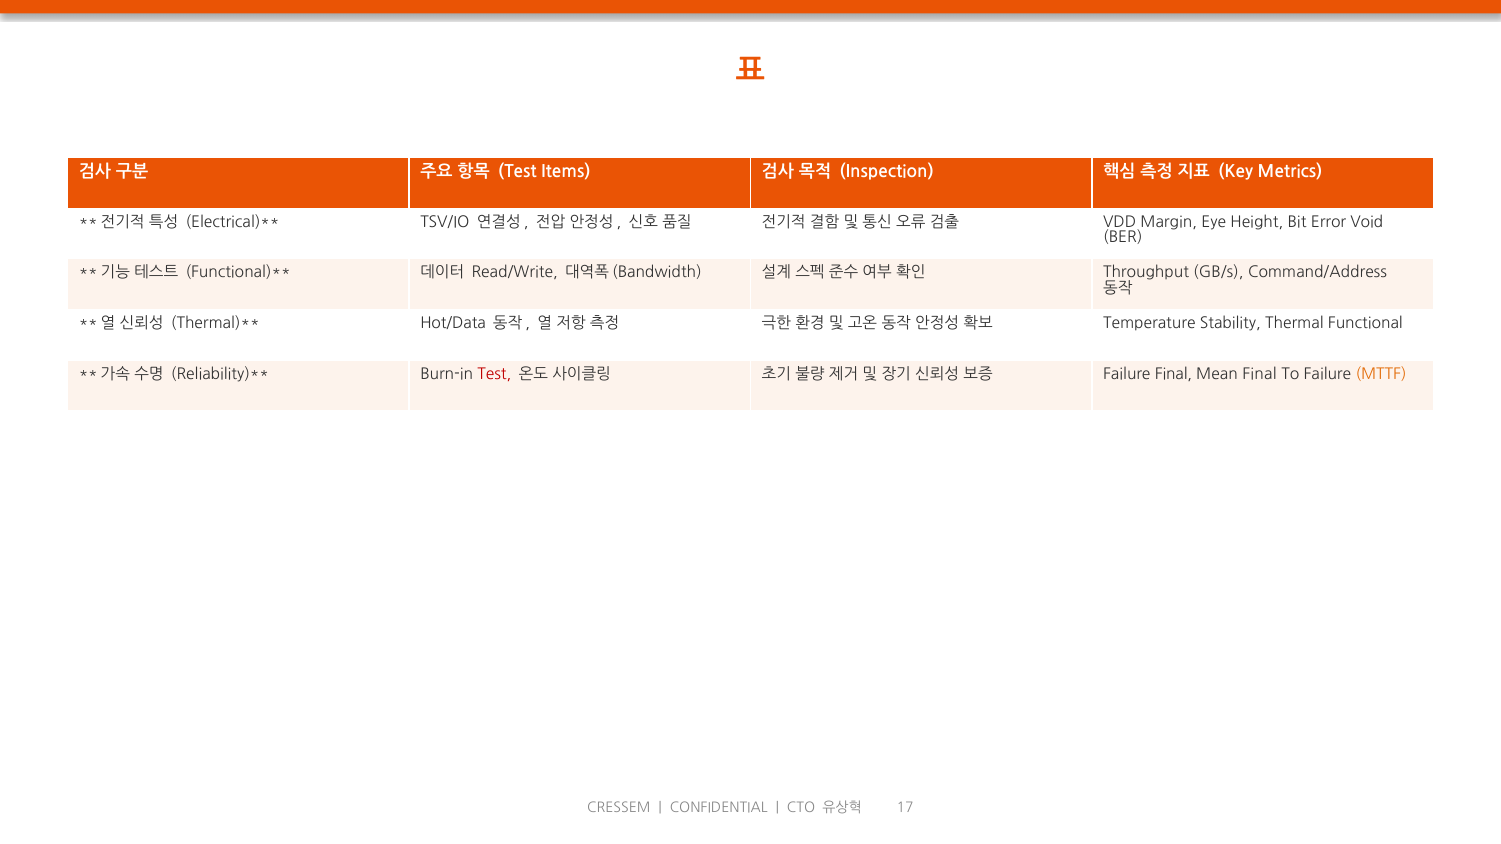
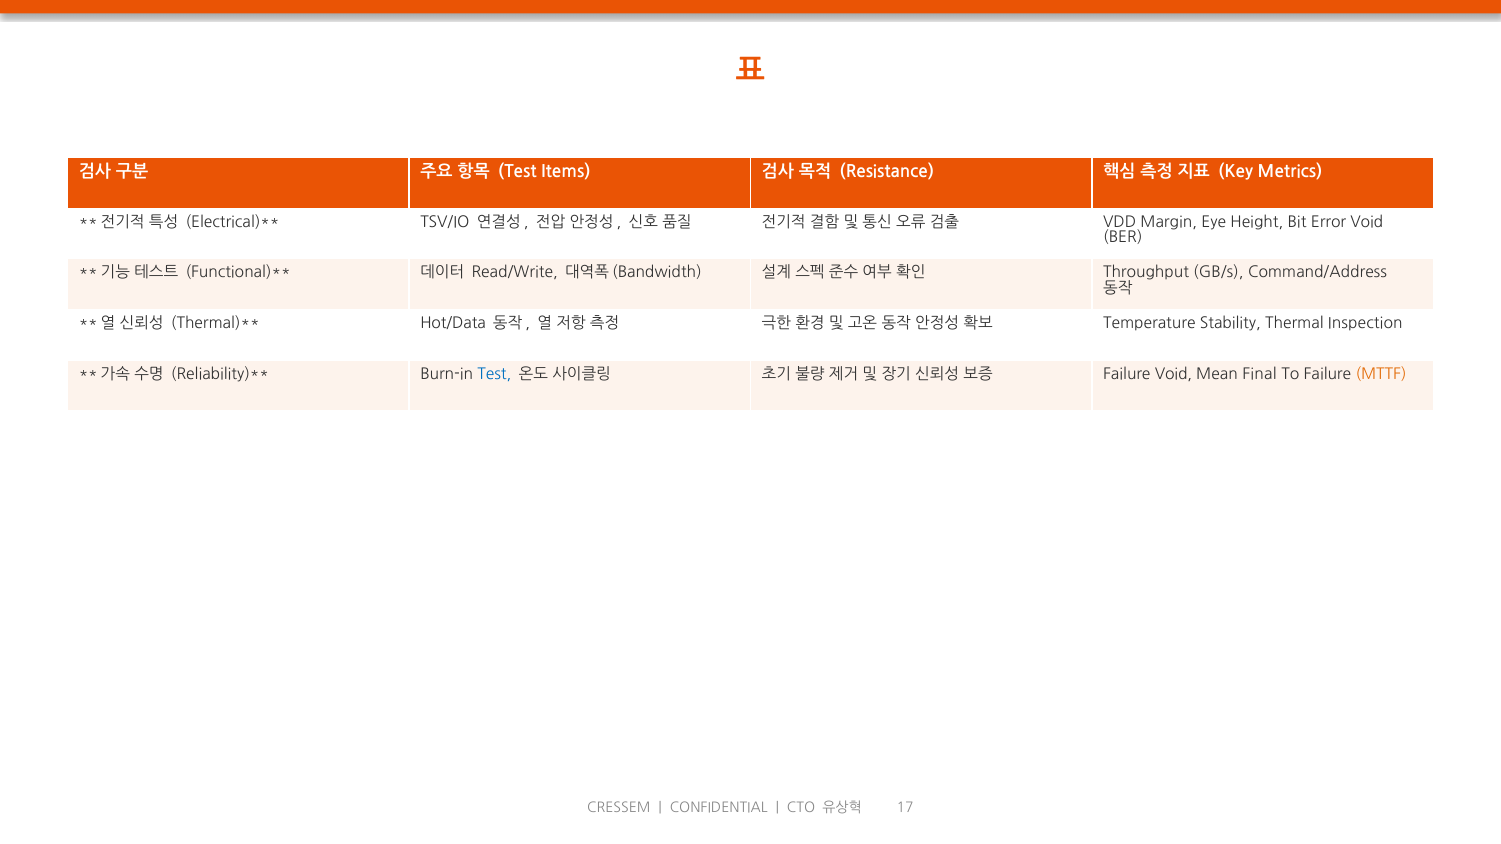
Inspection: Inspection -> Resistance (887, 172)
Functional: Functional -> Inspection (1365, 323)
Test colour: red -> blue (494, 374)
Failure Final: Final -> Void (1174, 374)
